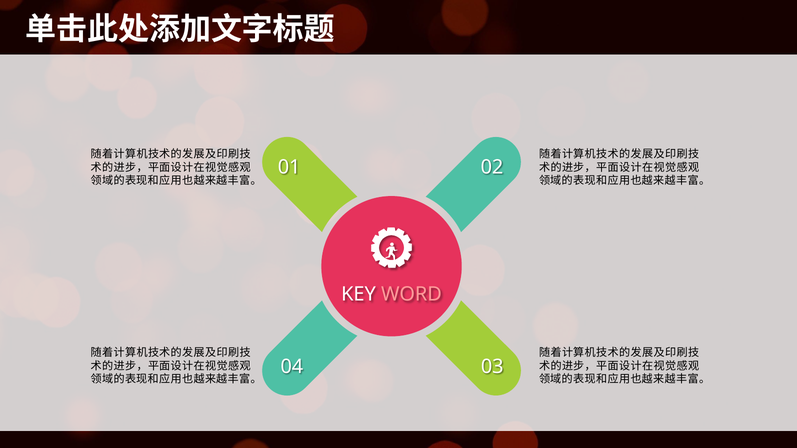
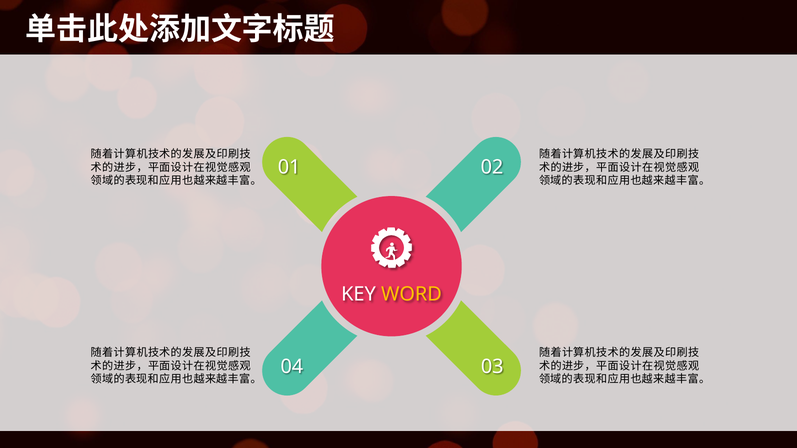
WORD colour: pink -> yellow (411, 294)
